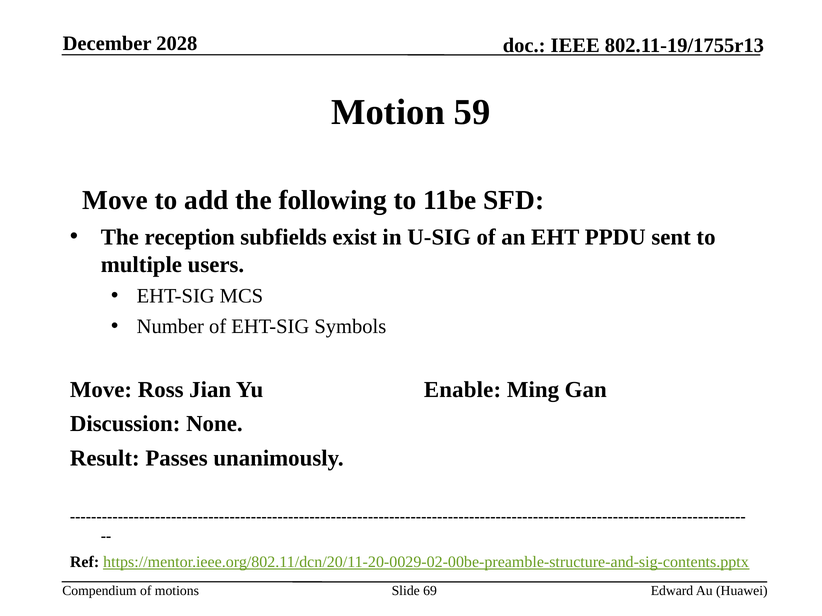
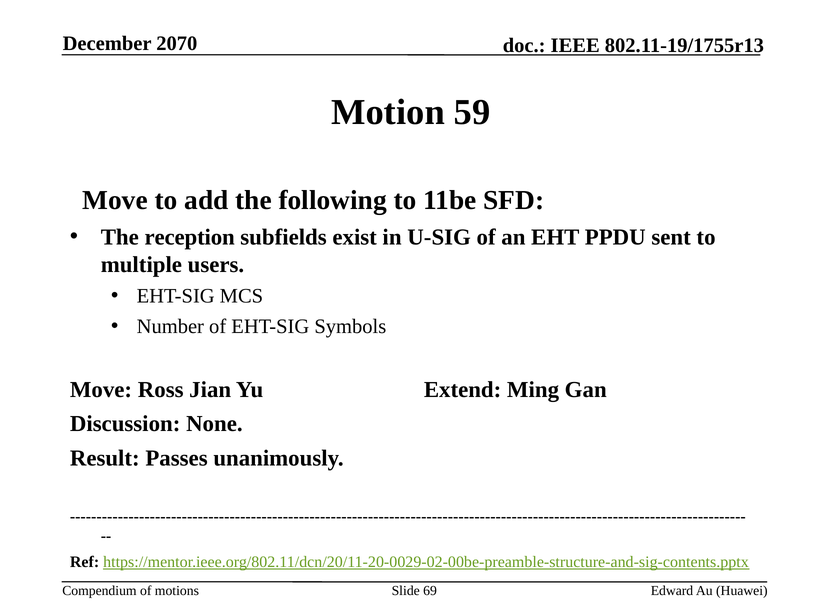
2028: 2028 -> 2070 (177, 44)
Enable: Enable -> Extend (463, 390)
